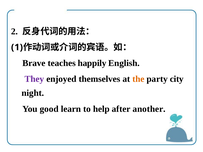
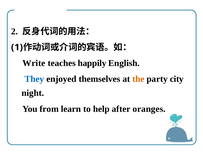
Brave: Brave -> Write (34, 63)
They colour: purple -> blue (34, 79)
good: good -> from (49, 109)
another: another -> oranges (149, 109)
